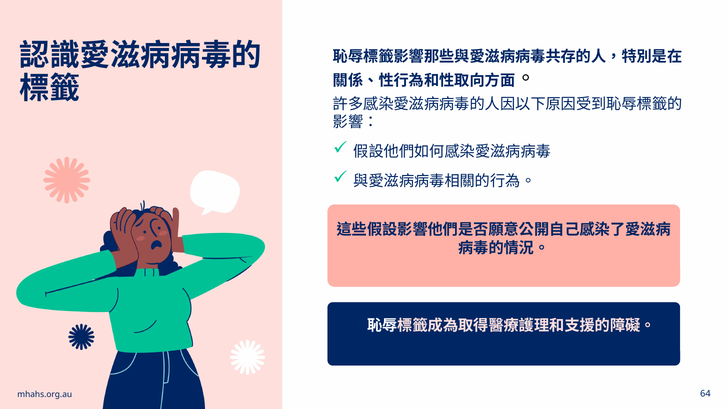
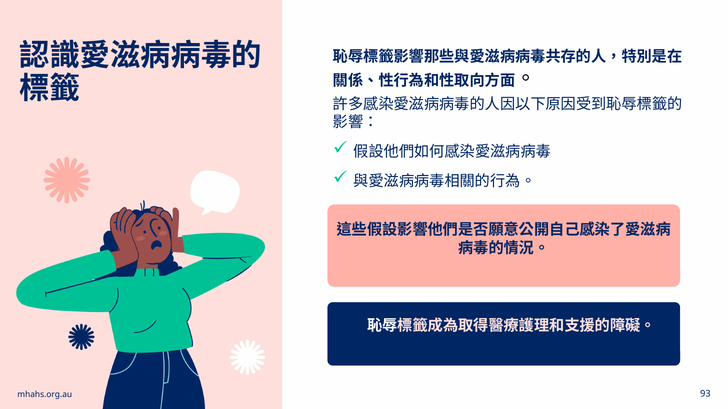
64: 64 -> 93 (705, 394)
